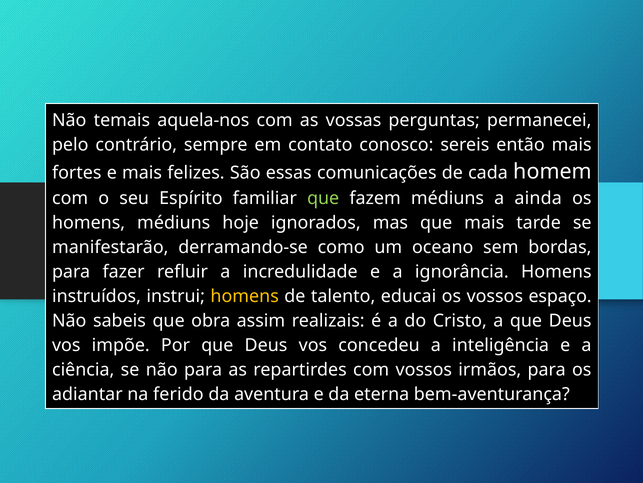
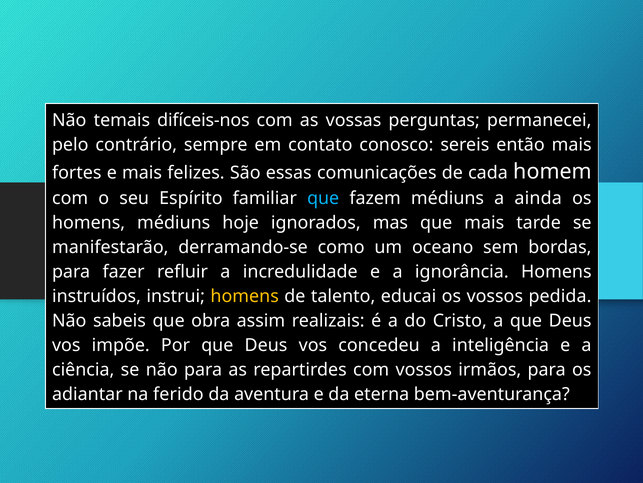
aquela-nos: aquela-nos -> difíceis-nos (203, 120)
que colour: light green -> light blue (323, 198)
espaço: espaço -> pedida (560, 296)
